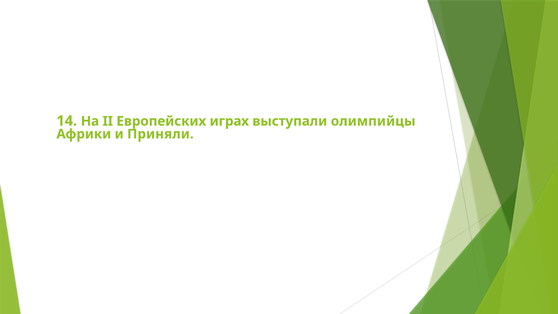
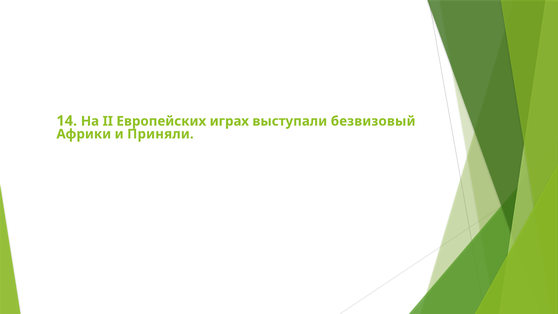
олимпийцы: олимпийцы -> безвизовый (373, 121)
